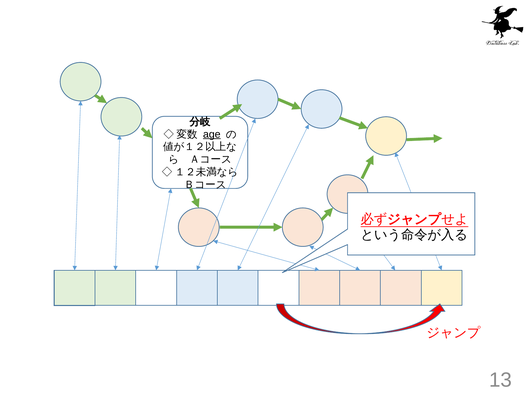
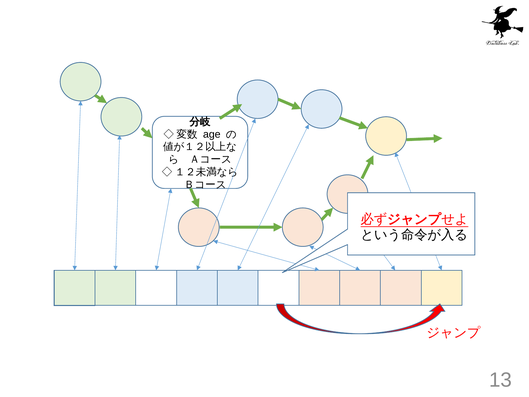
age underline: present -> none (212, 134)
